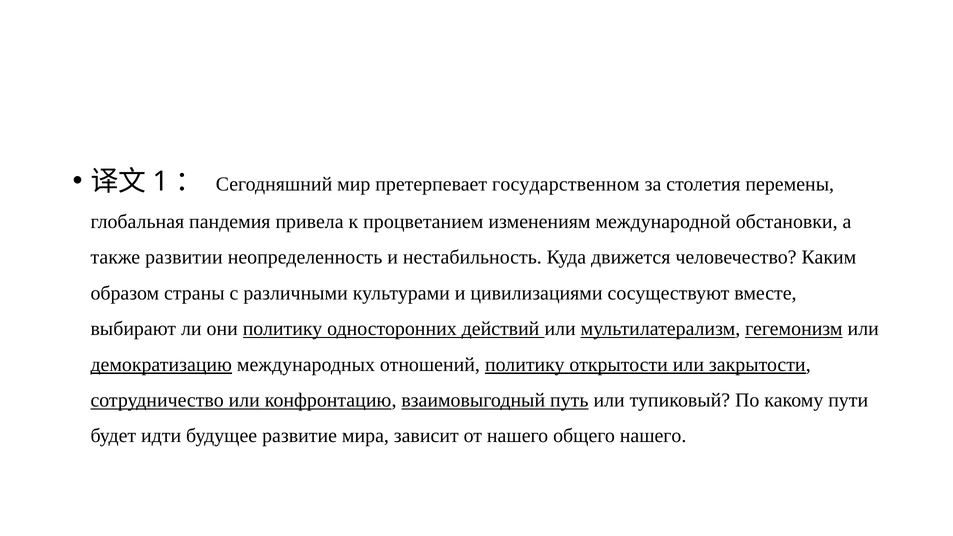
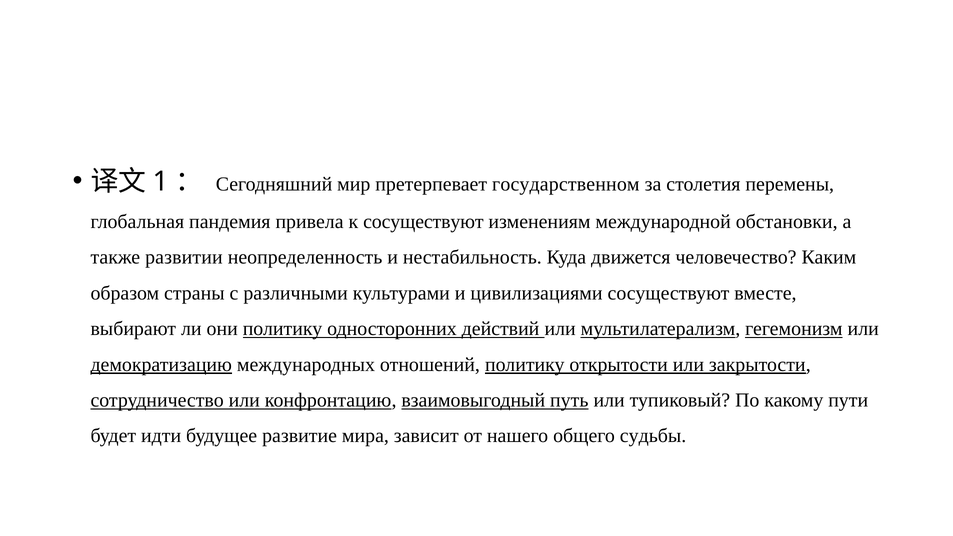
к процветанием: процветанием -> сосуществуют (423, 222)
общего нашего: нашего -> судьбы (653, 436)
